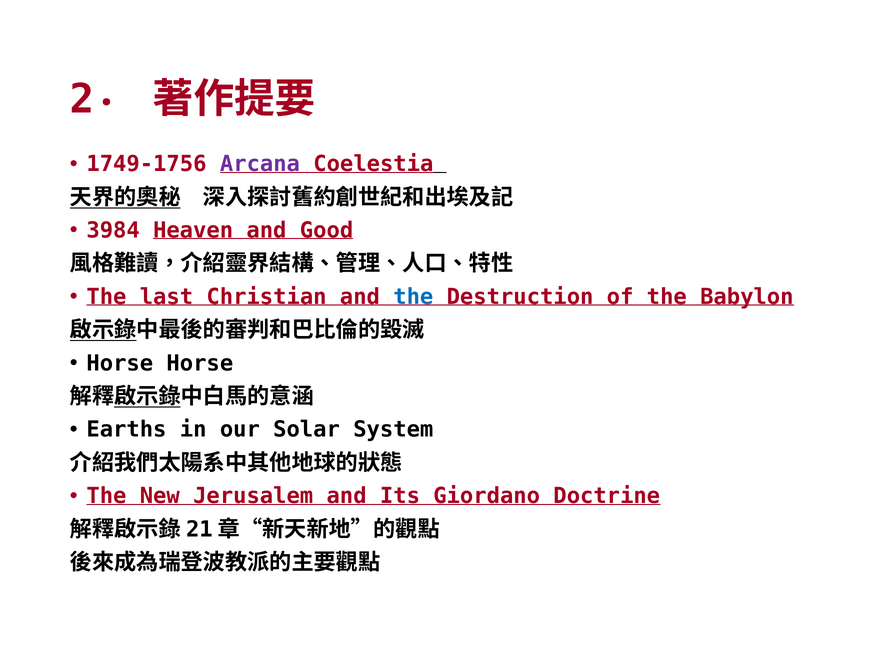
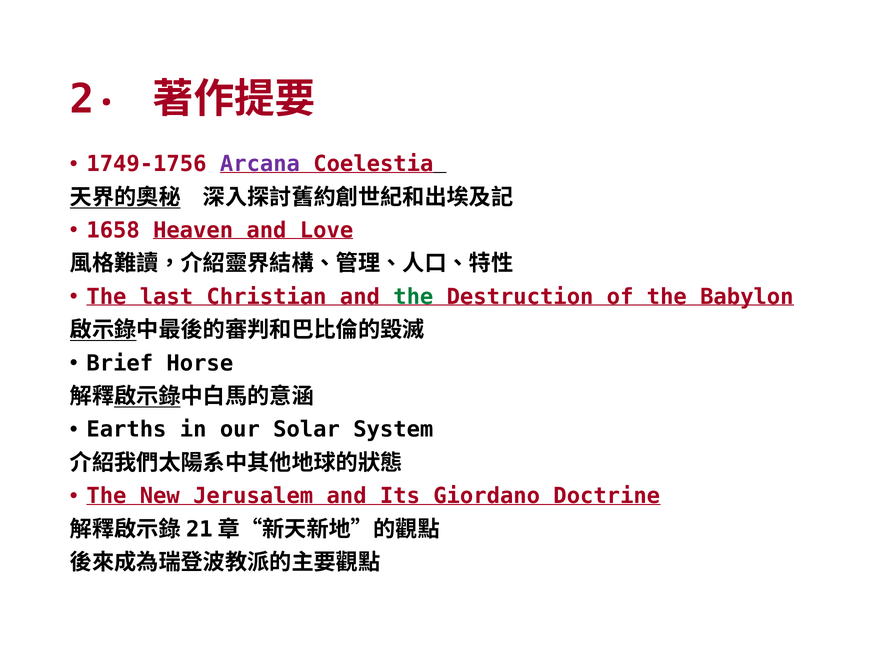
3984: 3984 -> 1658 (113, 231)
Good: Good -> Love (327, 231)
the colour: blue -> green (413, 297)
Horse: Horse -> Brief (120, 363)
